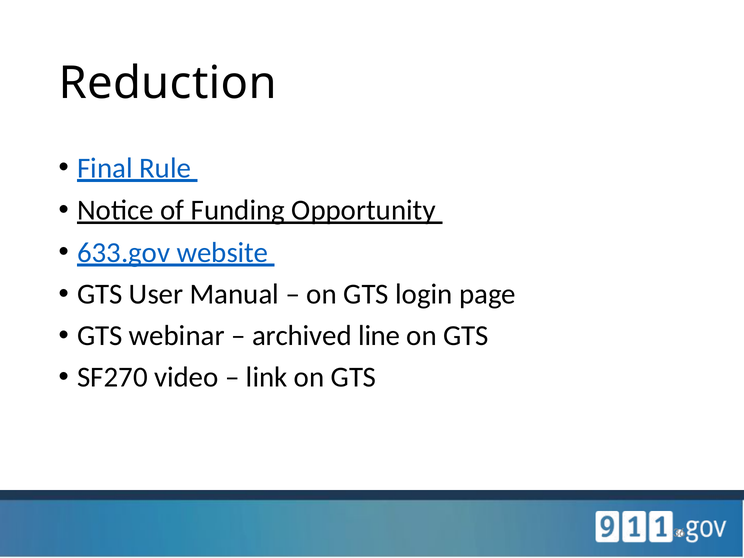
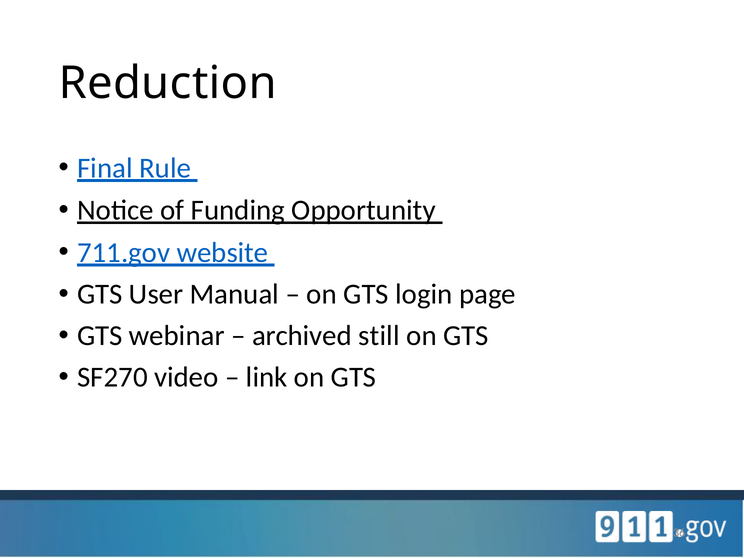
633.gov: 633.gov -> 711.gov (124, 252)
line: line -> still (379, 336)
